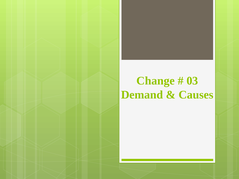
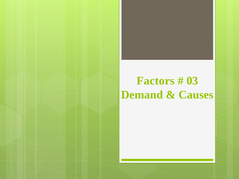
Change: Change -> Factors (156, 81)
